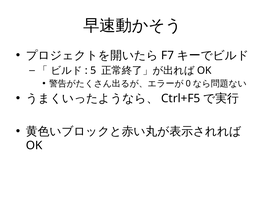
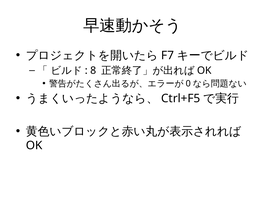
5: 5 -> 8 (93, 71)
